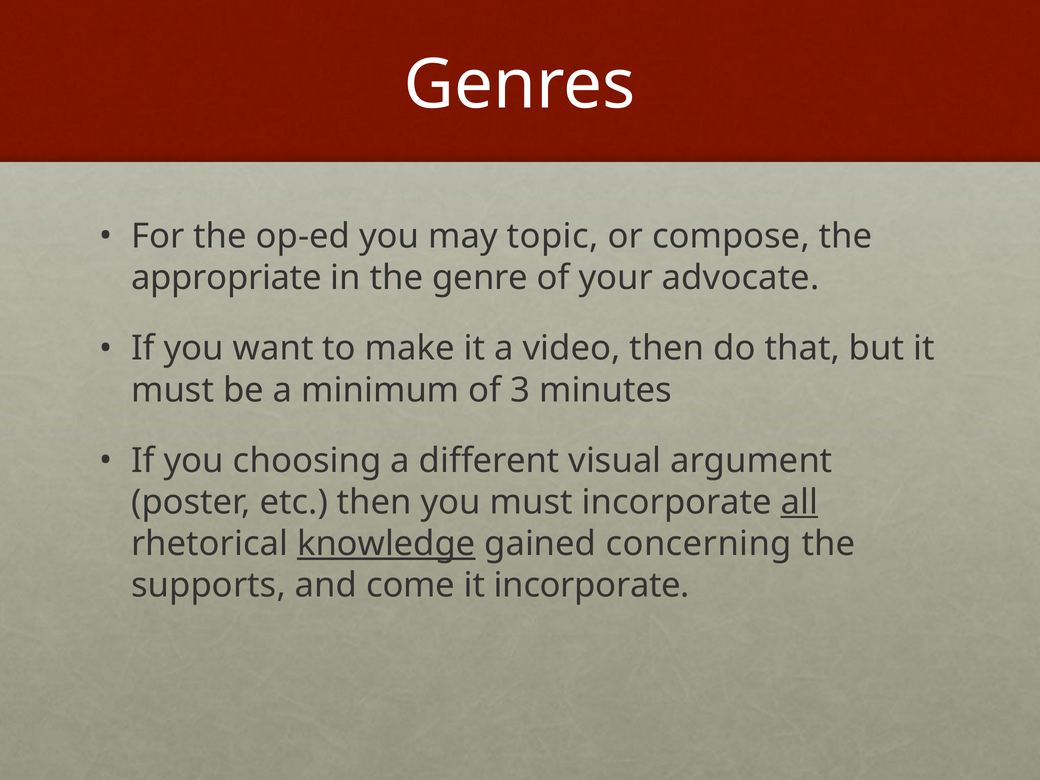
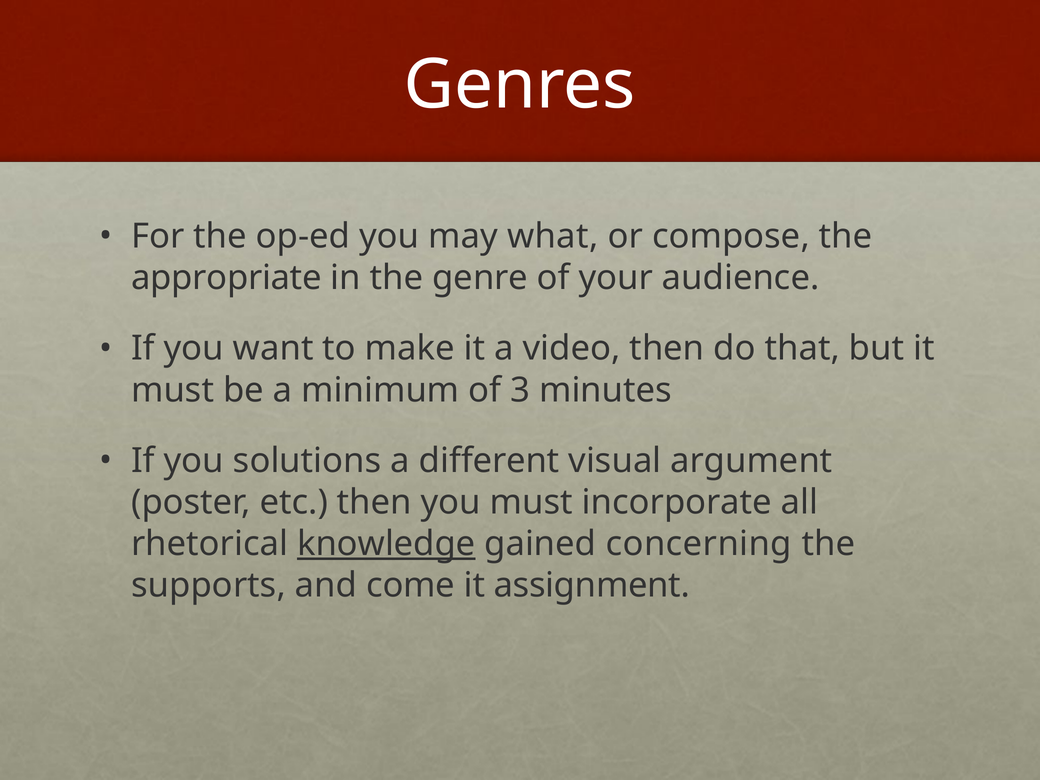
topic: topic -> what (553, 236)
advocate: advocate -> audience (741, 278)
choosing: choosing -> solutions (307, 461)
all underline: present -> none (799, 502)
it incorporate: incorporate -> assignment (592, 585)
